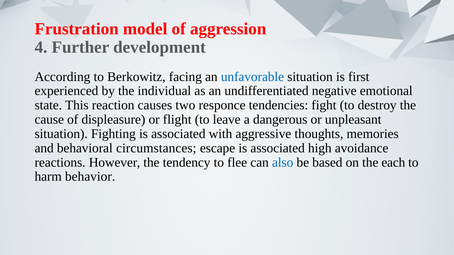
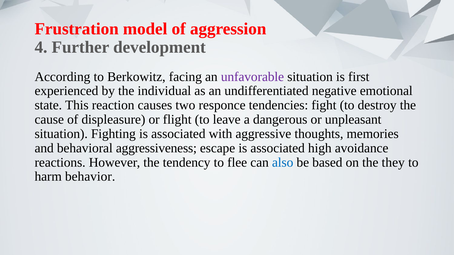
unfavorable colour: blue -> purple (252, 77)
circumstances: circumstances -> aggressiveness (156, 148)
each: each -> they (393, 163)
